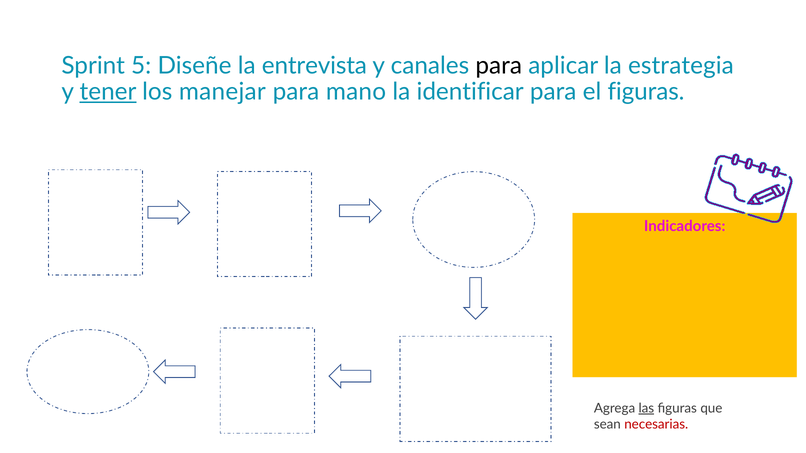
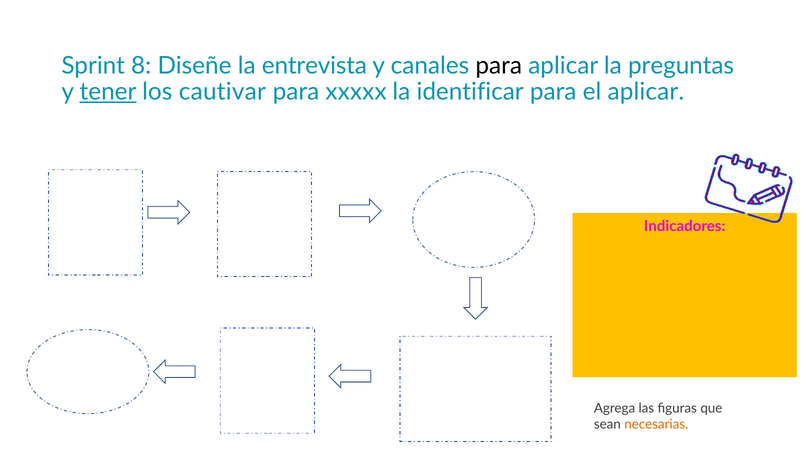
5: 5 -> 8 (141, 66)
estrategia: estrategia -> preguntas (681, 66)
manejar: manejar -> cautivar (222, 92)
mano: mano -> xxxxx (356, 92)
el figuras: figuras -> aplicar (646, 92)
las underline: present -> none (646, 408)
necesarias colour: red -> orange (656, 425)
